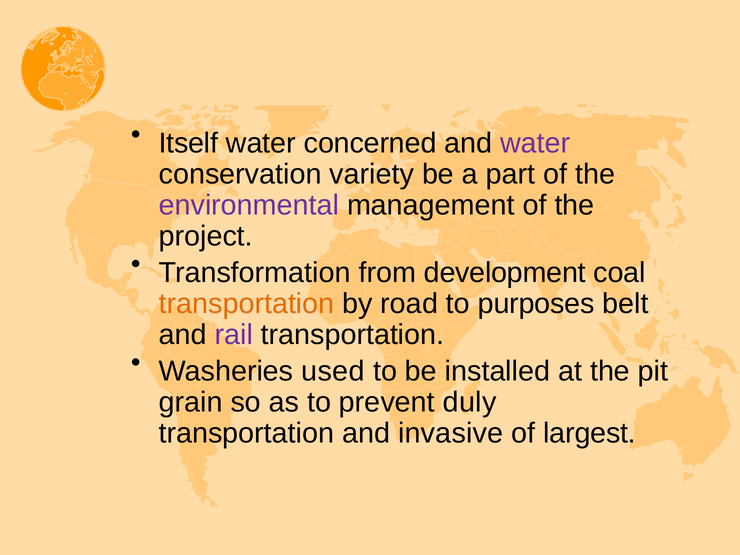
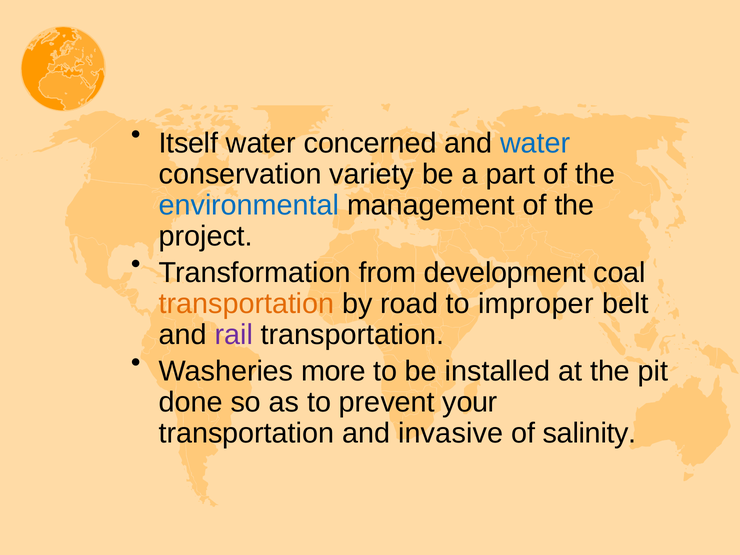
water colour: purple -> blue (535, 143)
environmental colour: purple -> blue (249, 205)
purposes: purposes -> improper (536, 304)
used: used -> more (333, 371)
grain: grain -> done (191, 402)
duly: duly -> your (470, 402)
largest: largest -> salinity (590, 433)
